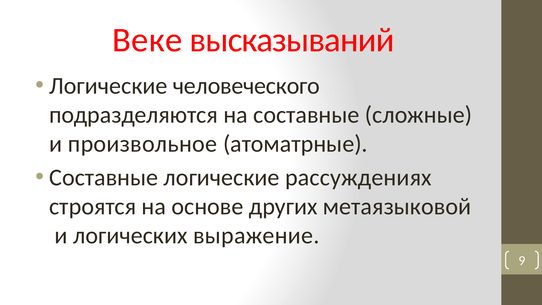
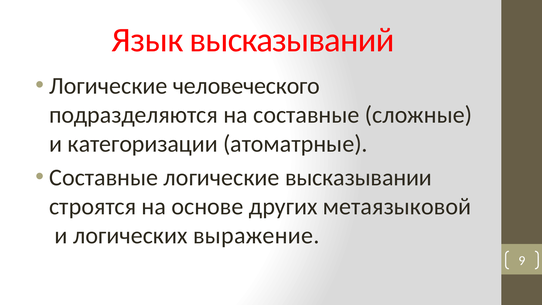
Веке: Веке -> Язык (147, 40)
произвольное: произвольное -> категоризации (143, 144)
рассуждениях: рассуждениях -> высказывании (359, 178)
